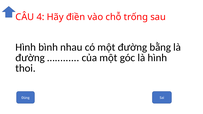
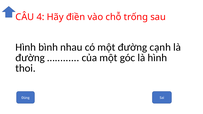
bằng: bằng -> cạnh (160, 47)
